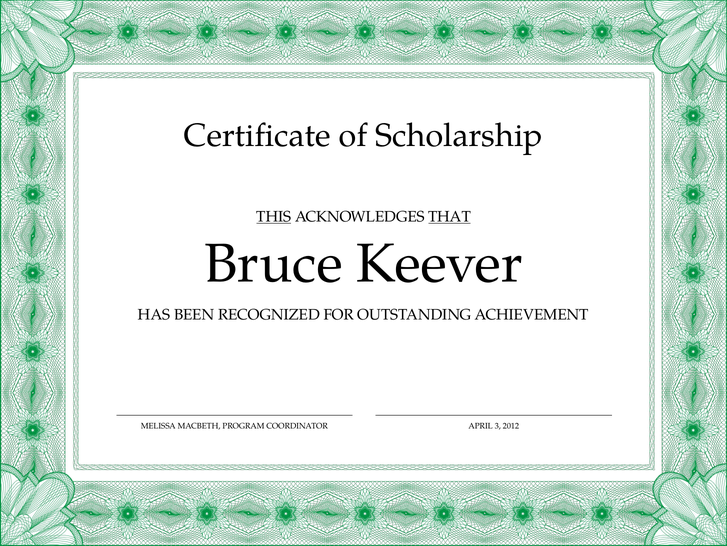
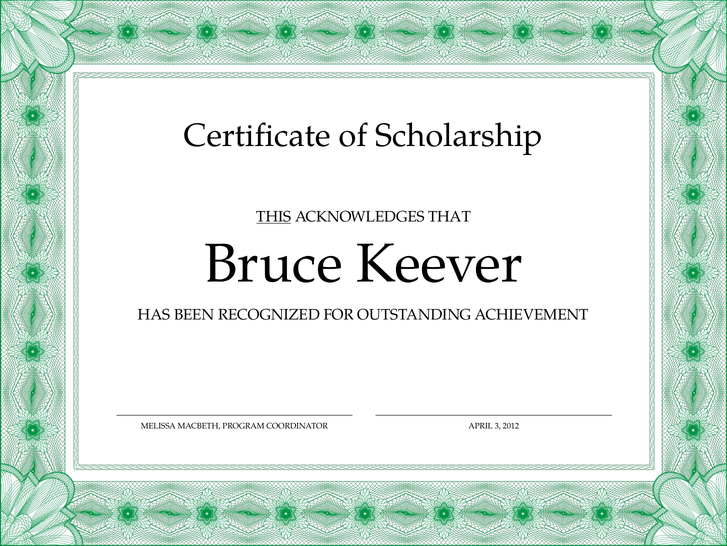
THAT underline: present -> none (450, 216)
